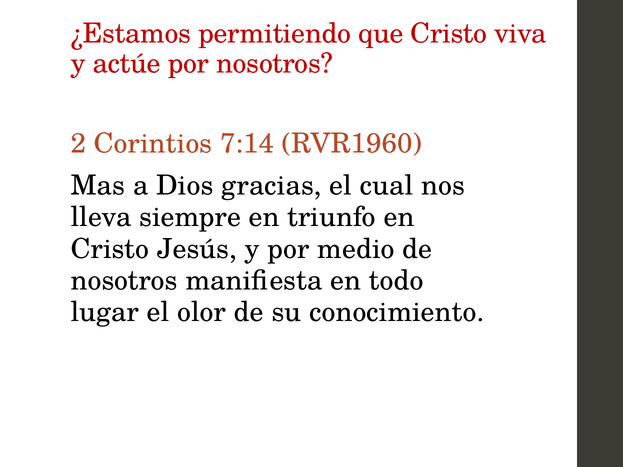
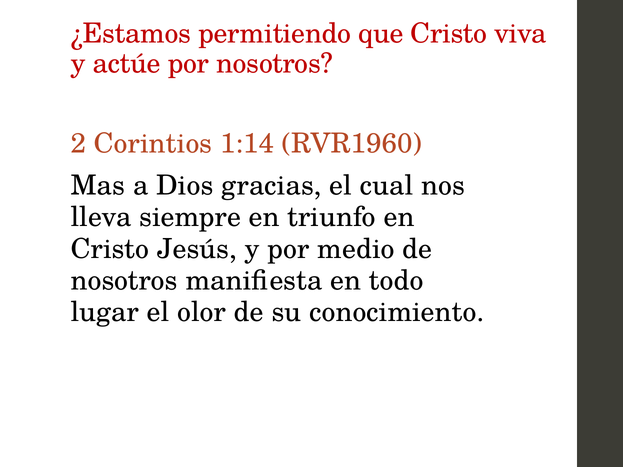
7:14: 7:14 -> 1:14 (247, 144)
